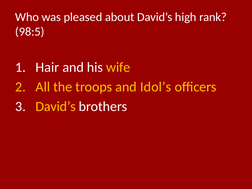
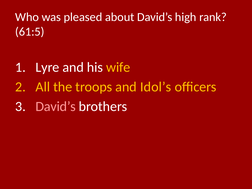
98:5: 98:5 -> 61:5 (30, 32)
Hair: Hair -> Lyre (47, 67)
David’s colour: yellow -> pink (56, 106)
